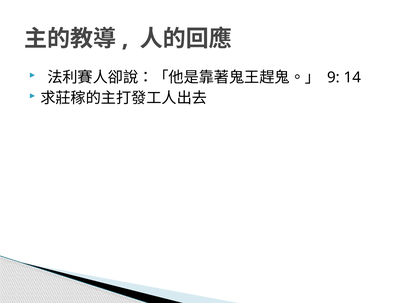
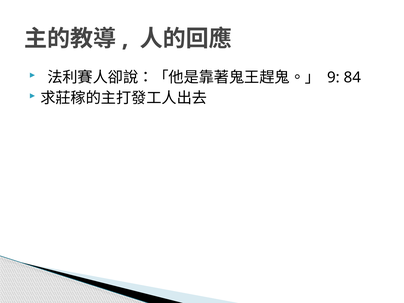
14: 14 -> 84 (352, 78)
